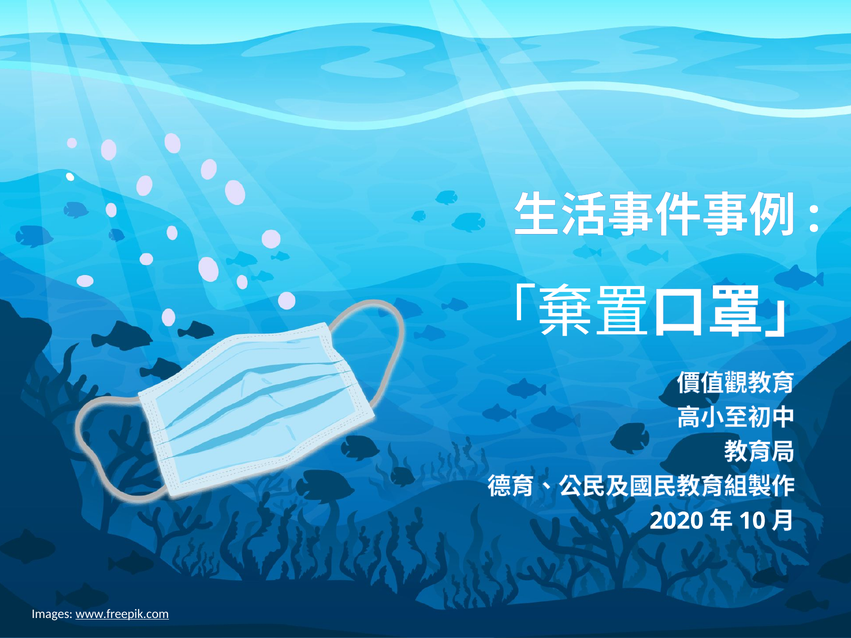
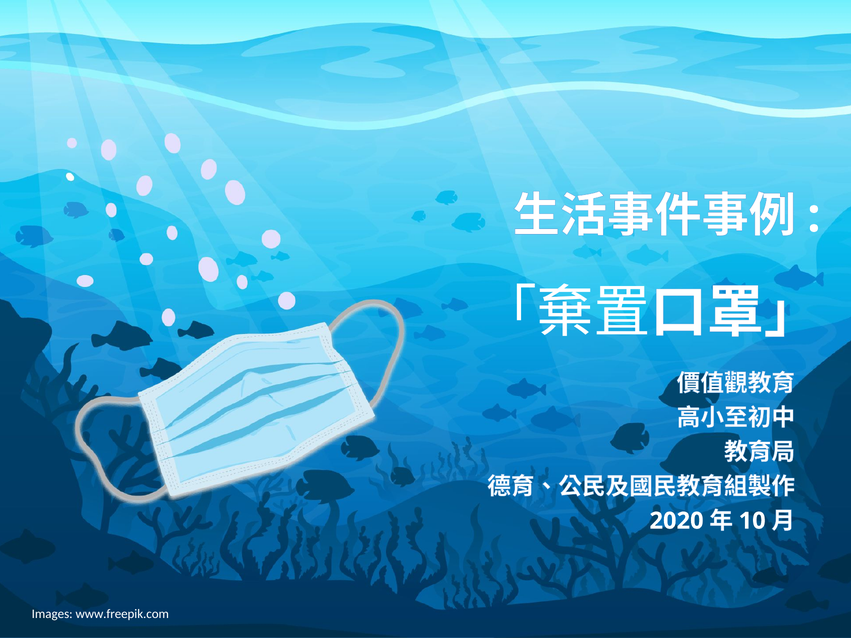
www.freepik.com underline: present -> none (122, 614)
